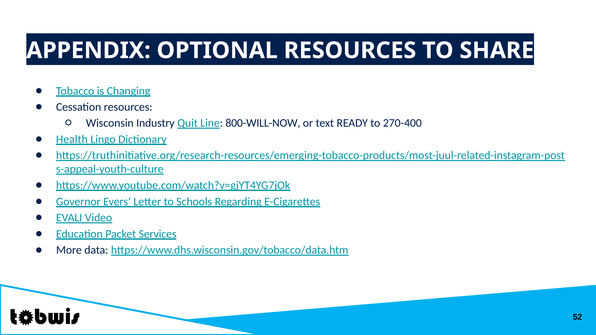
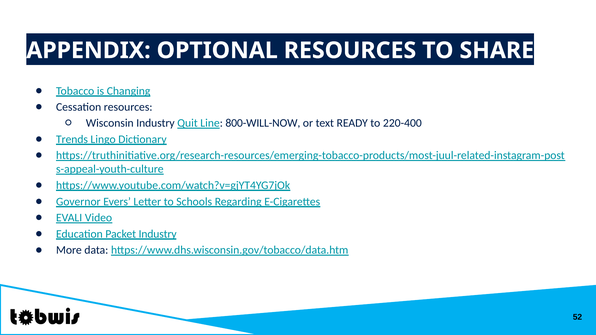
270-400: 270-400 -> 220-400 (402, 123)
Health: Health -> Trends (72, 139)
Packet Services: Services -> Industry (158, 234)
